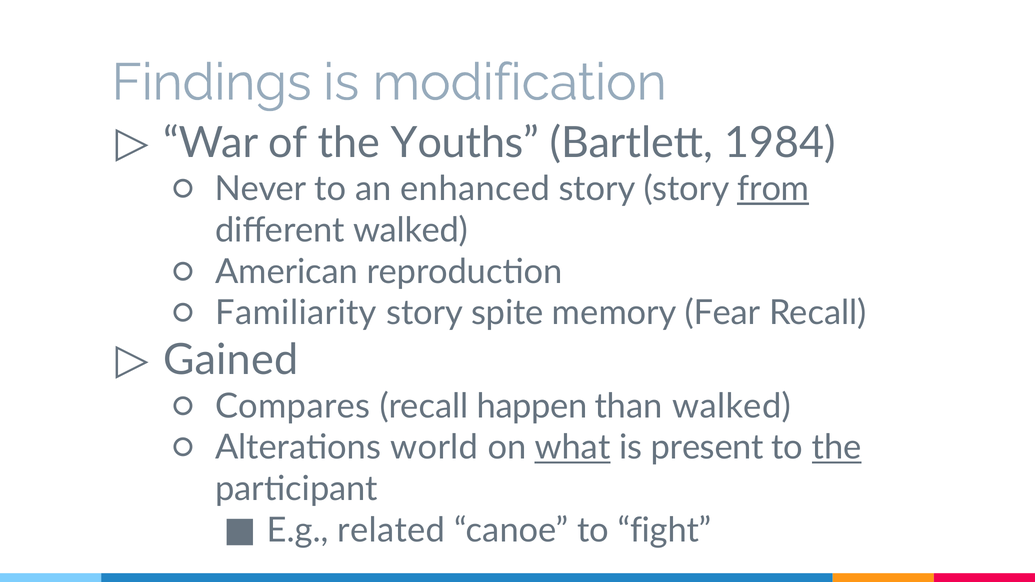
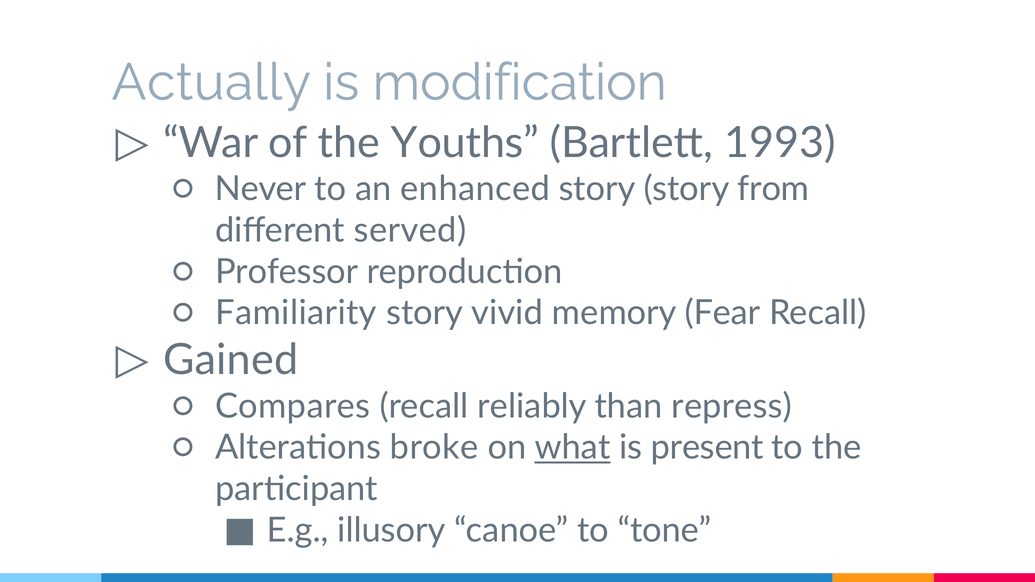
Findings: Findings -> Actually (211, 83)
1984: 1984 -> 1993 (780, 143)
from underline: present -> none (773, 189)
different walked: walked -> served (410, 230)
American: American -> Professor (287, 272)
spite: spite -> vivid (507, 313)
happen: happen -> reliably (532, 406)
than walked: walked -> repress (732, 406)
world: world -> broke (434, 448)
the underline: present -> none (837, 448)
related: related -> illusory (391, 531)
fight: fight -> tone (664, 531)
